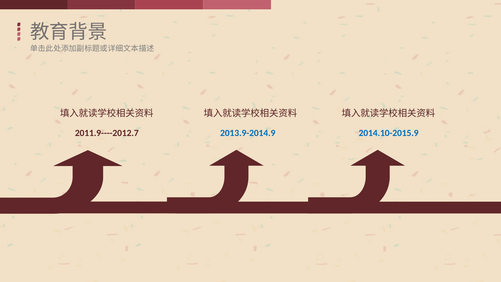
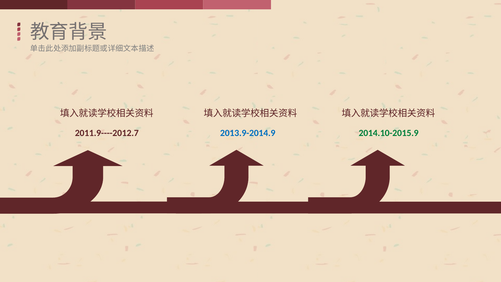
2014.10-2015.9 colour: blue -> green (389, 133)
